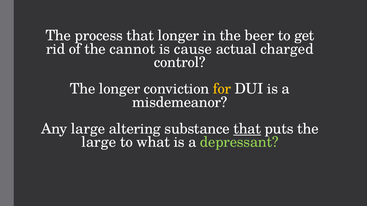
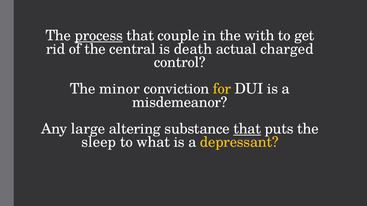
process underline: none -> present (99, 36)
that longer: longer -> couple (178, 36)
beer: beer -> with (259, 36)
cannot: cannot -> central (132, 49)
cause: cause -> death (193, 49)
The longer: longer -> minor (119, 89)
large: large -> sleep (99, 142)
depressant colour: light green -> yellow (239, 142)
